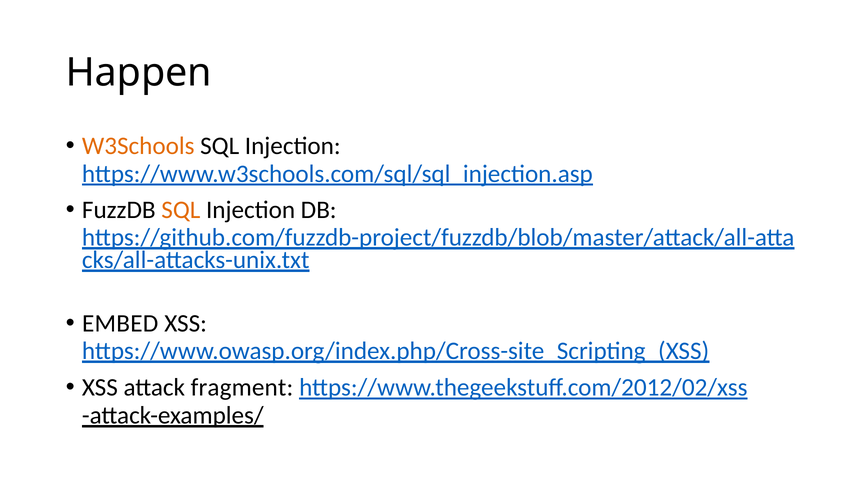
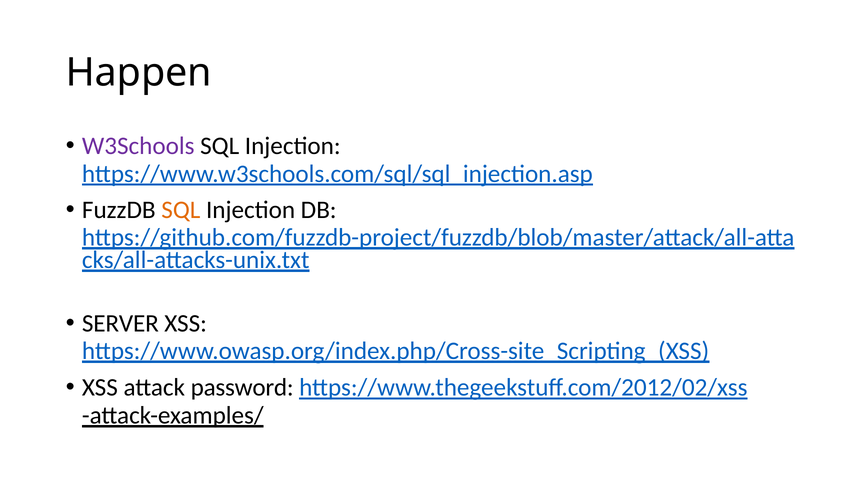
W3Schools colour: orange -> purple (138, 146)
EMBED: EMBED -> SERVER (120, 323)
fragment: fragment -> password (242, 387)
